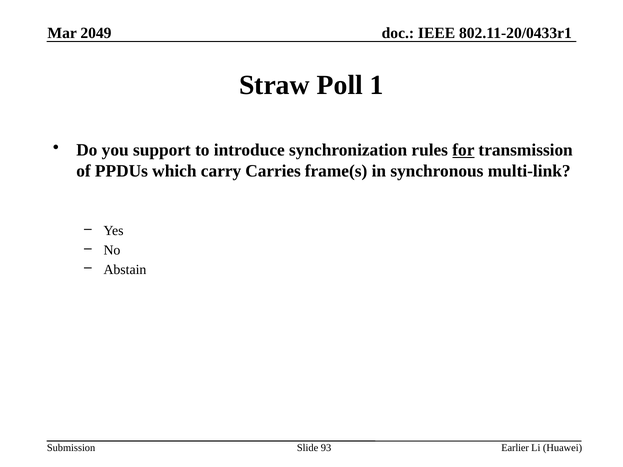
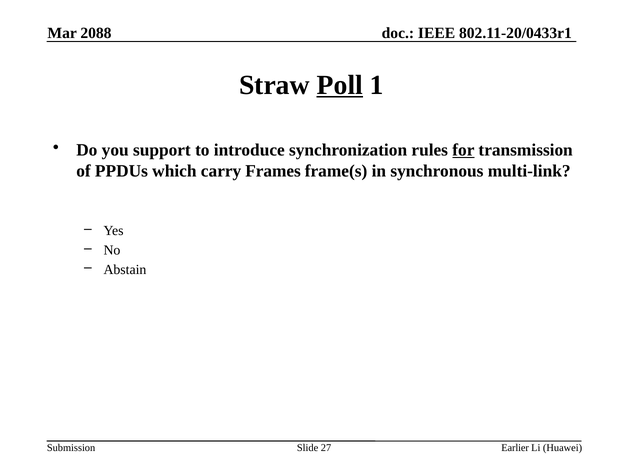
2049: 2049 -> 2088 (96, 33)
Poll underline: none -> present (340, 85)
Carries: Carries -> Frames (273, 171)
93: 93 -> 27 (326, 448)
